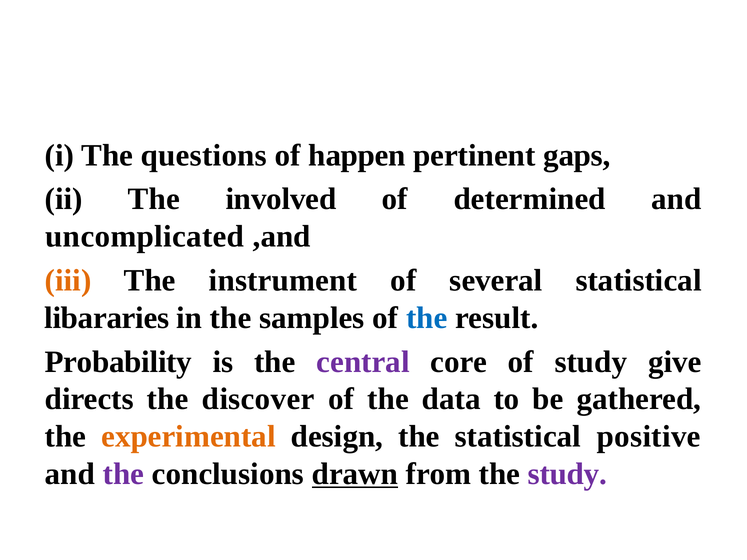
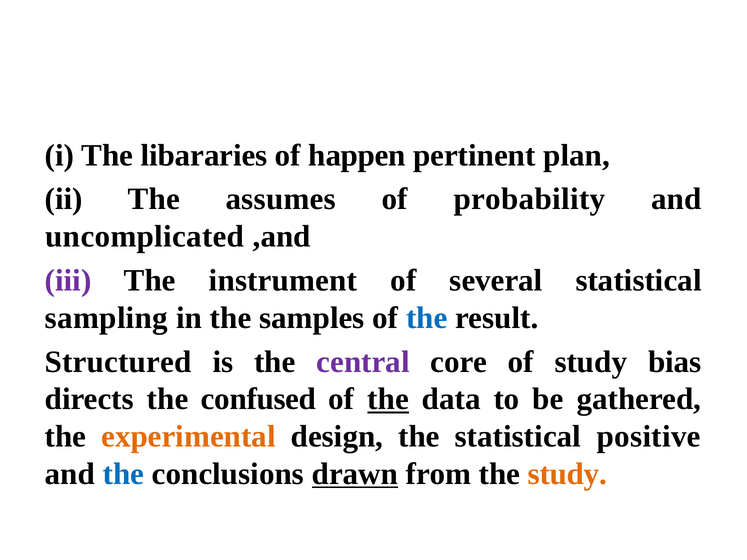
questions: questions -> libararies (204, 155)
gaps: gaps -> plan (577, 155)
involved: involved -> assumes (281, 199)
determined: determined -> probability (529, 199)
iii colour: orange -> purple (68, 281)
libararies: libararies -> sampling (106, 318)
Probability: Probability -> Structured (118, 362)
give: give -> bias (675, 362)
discover: discover -> confused (259, 399)
the underline: none -> present (388, 399)
the colour: purple -> blue (123, 474)
study colour: purple -> orange (567, 474)
